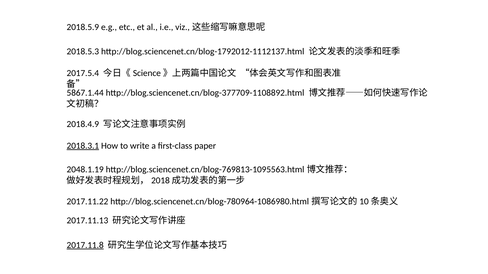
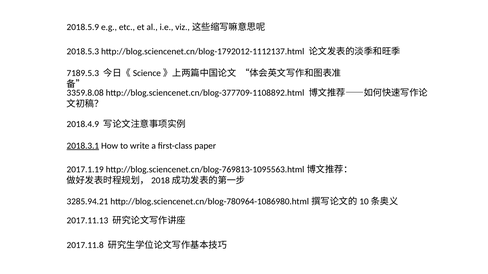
2017.5.4: 2017.5.4 -> 7189.5.3 (83, 73)
5867.1.44: 5867.1.44 -> 3359.8.08 (85, 93)
2048.1.19: 2048.1.19 -> 2017.1.19 (85, 170)
2017.11.22: 2017.11.22 -> 3285.94.21 (87, 202)
2017.11.8 underline: present -> none (85, 245)
